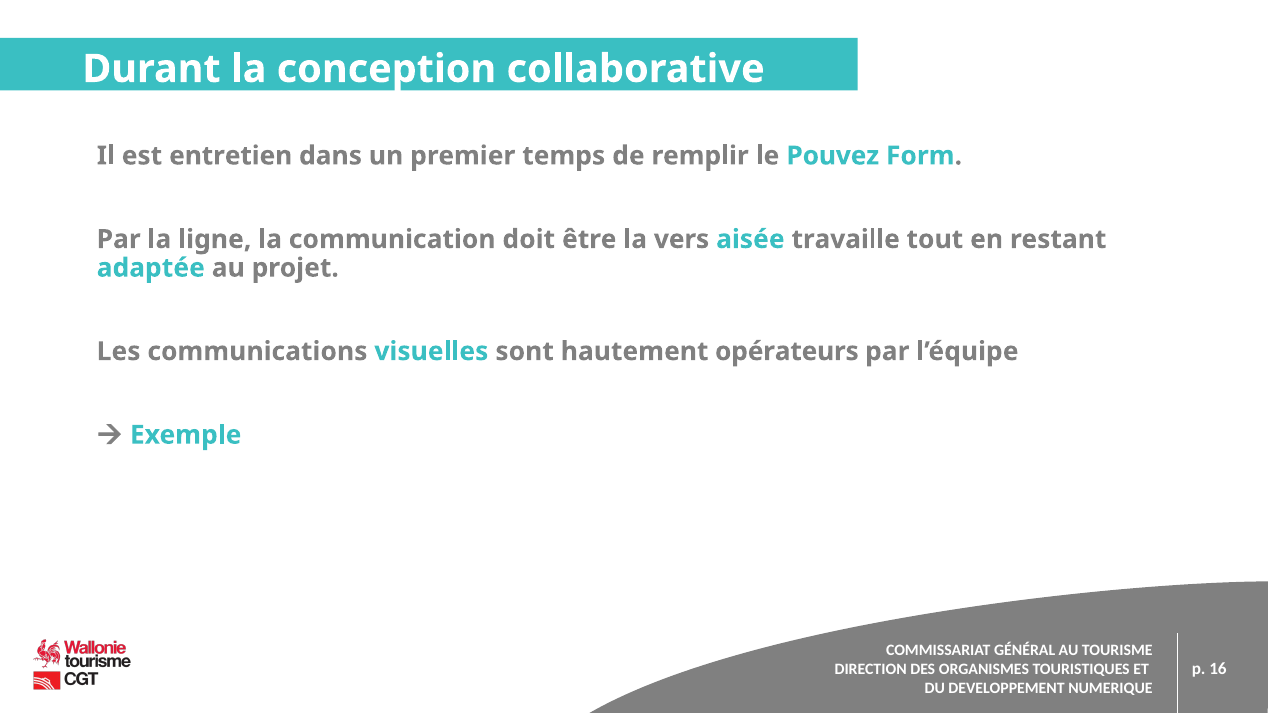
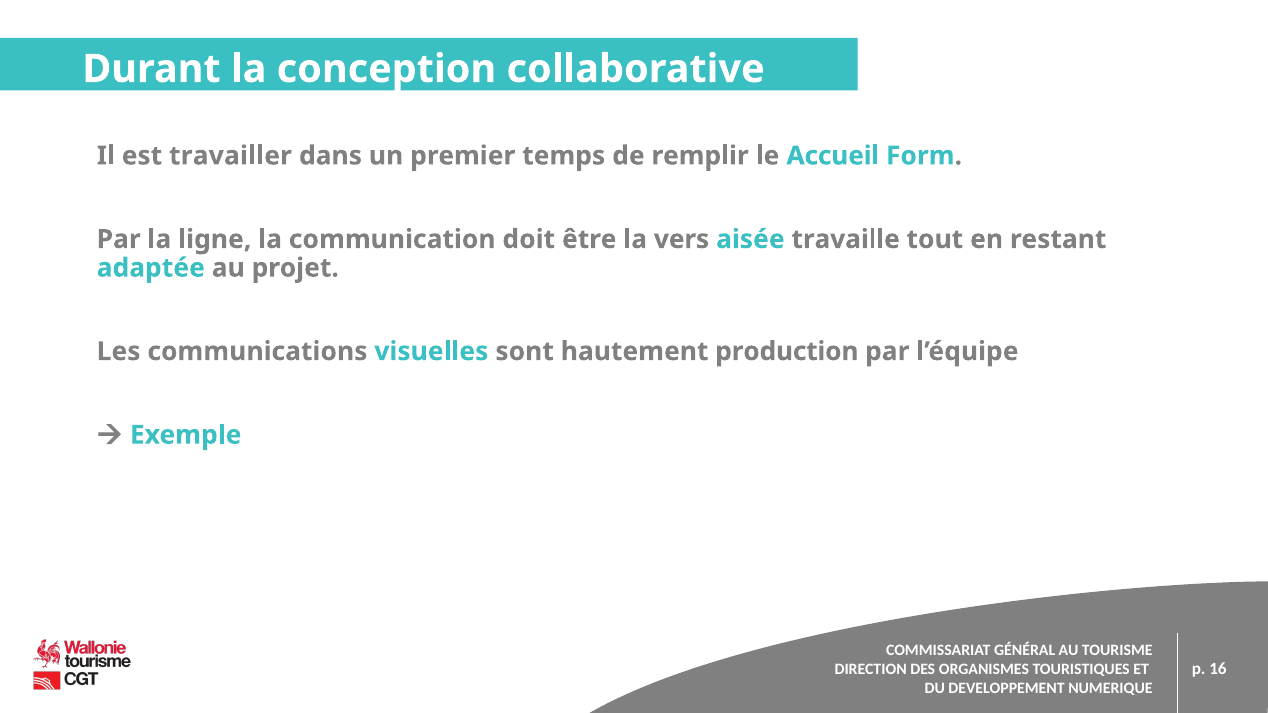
entretien: entretien -> travailler (231, 156)
Pouvez: Pouvez -> Accueil (833, 156)
opérateurs: opérateurs -> production (787, 352)
